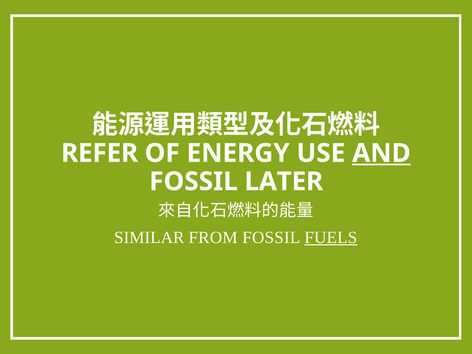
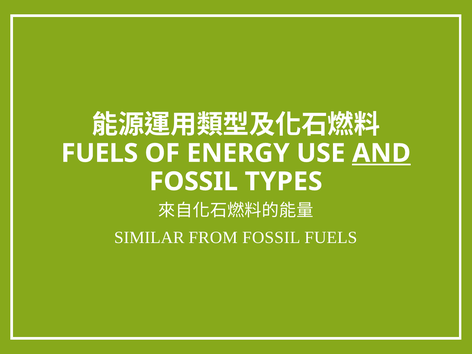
REFER: REFER -> FUELS (100, 153)
LATER: LATER -> TYPES (284, 182)
FUELS underline: present -> none (331, 238)
